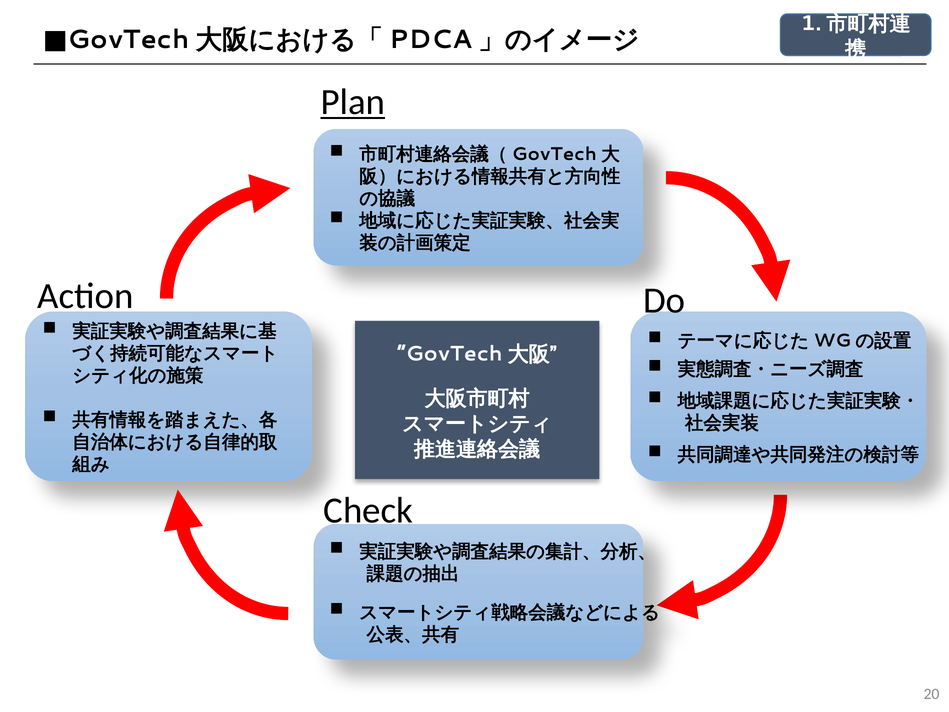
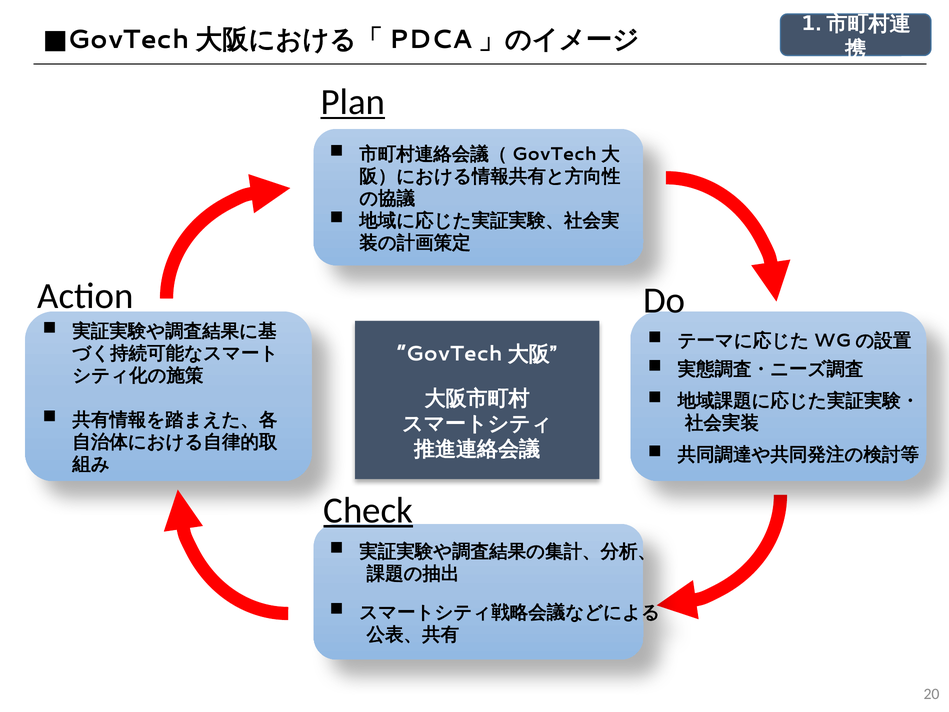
Check underline: none -> present (368, 510)
